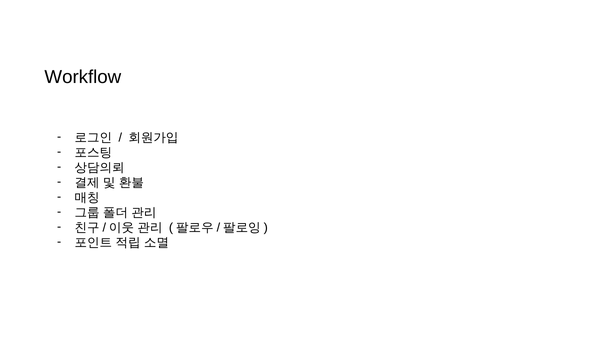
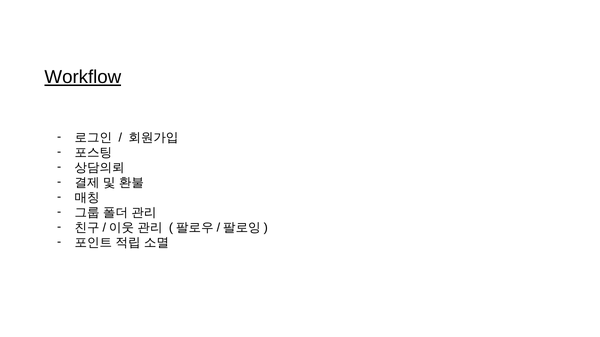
Workflow underline: none -> present (83, 77)
